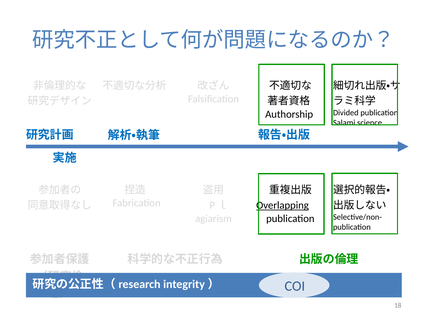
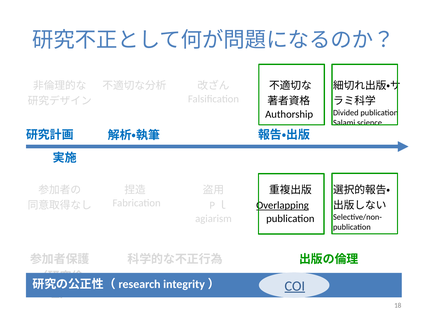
COI underline: none -> present (295, 286)
